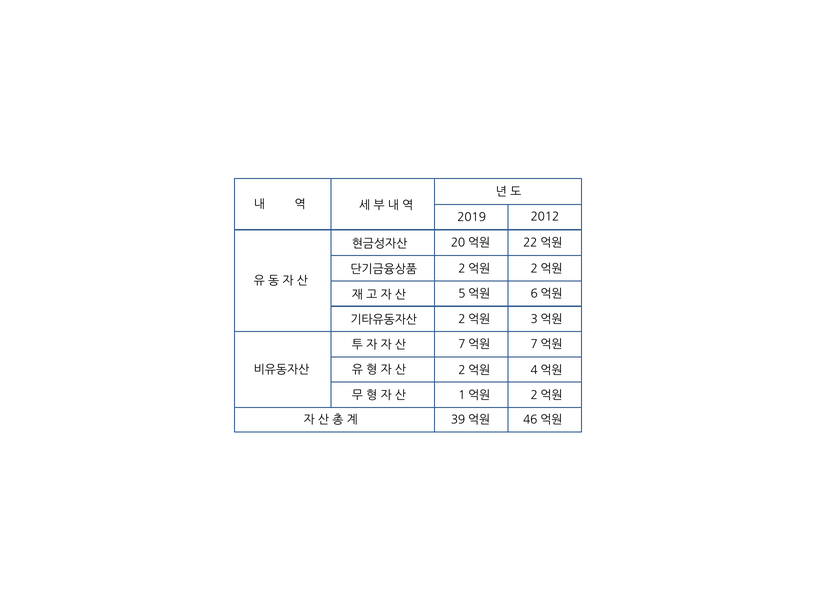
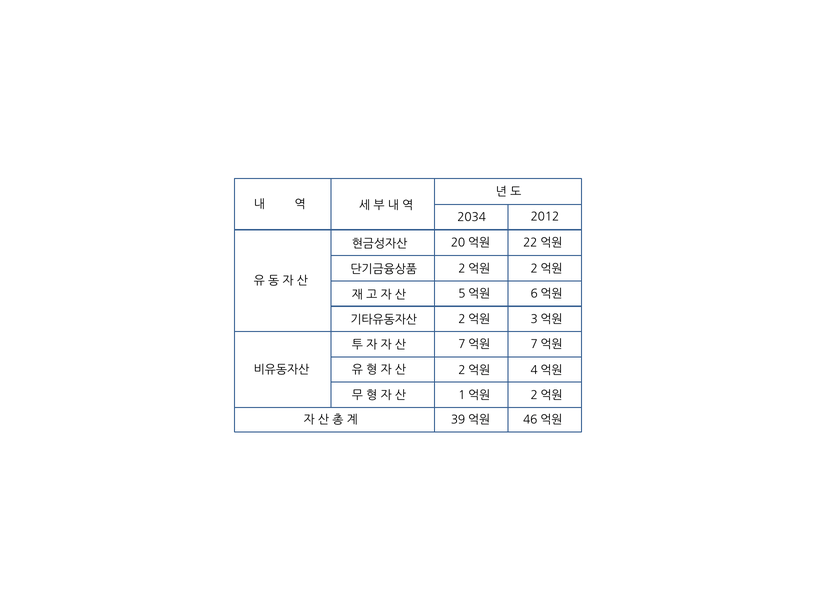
2019: 2019 -> 2034 (472, 217)
